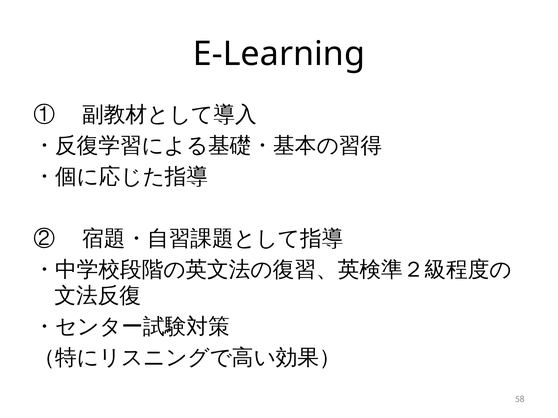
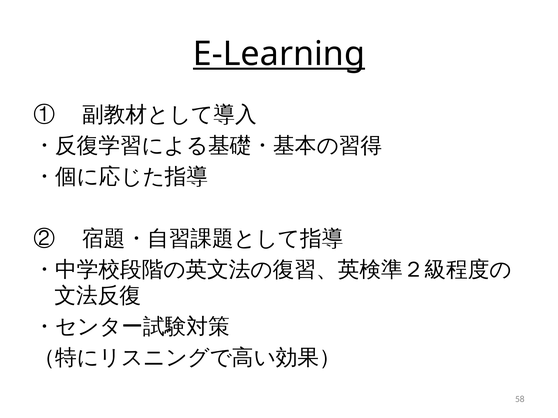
E-Learning underline: none -> present (279, 54)
